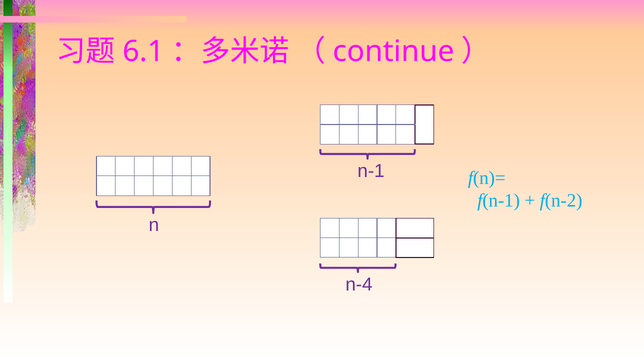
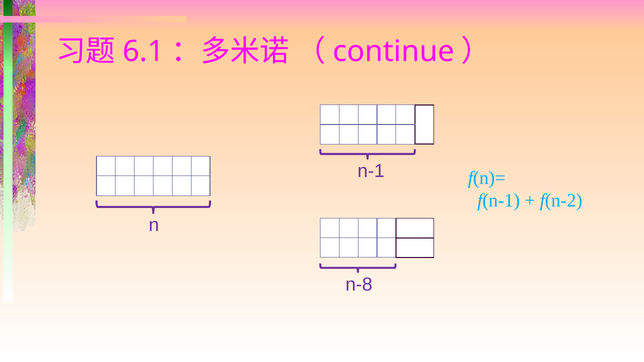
n-4: n-4 -> n-8 (359, 285)
